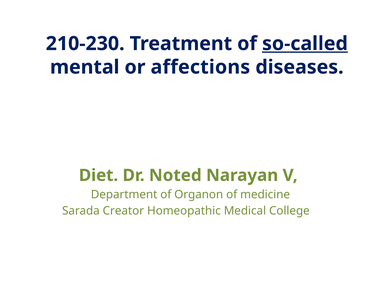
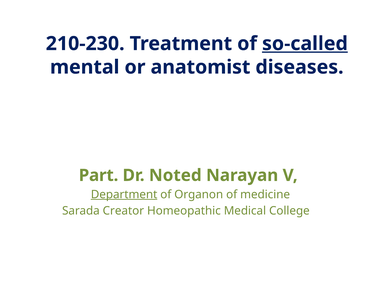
affections: affections -> anatomist (200, 67)
Diet: Diet -> Part (99, 175)
Department underline: none -> present (124, 194)
